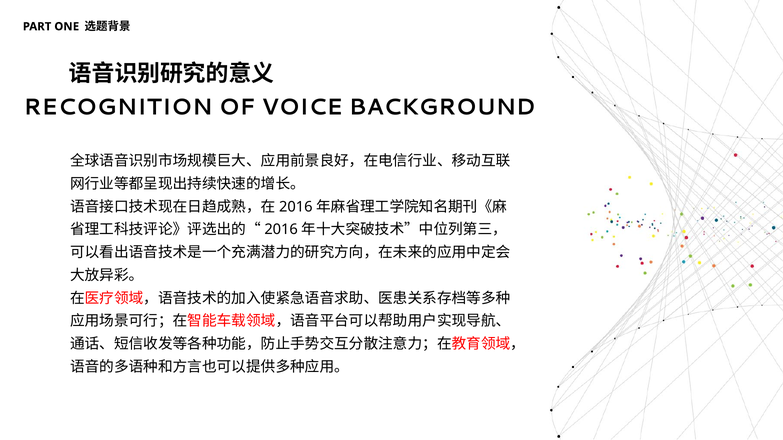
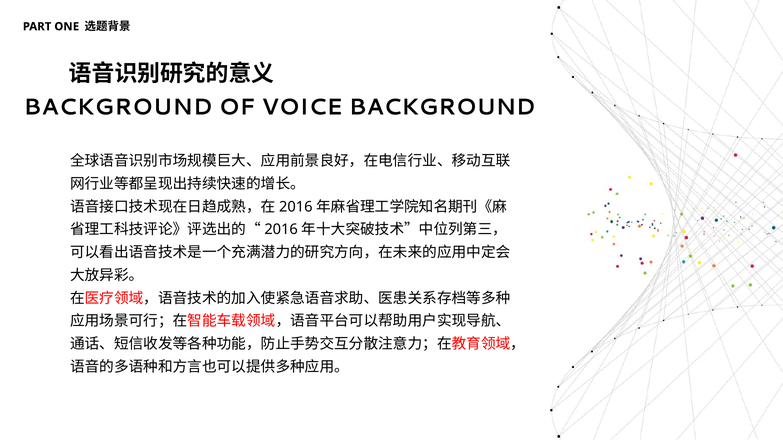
RECOGNITION: RECOGNITION -> BACKGROUND (118, 108)
